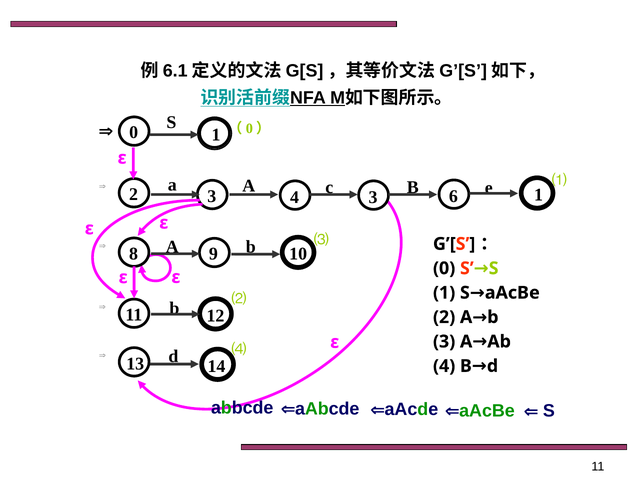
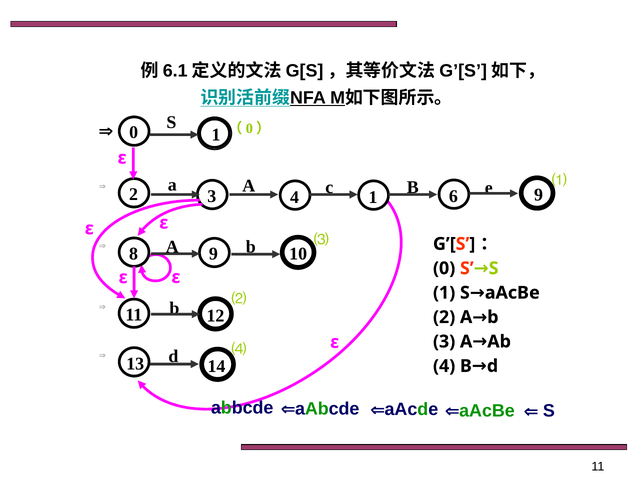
4 3: 3 -> 1 (373, 197)
6 1: 1 -> 9 (539, 195)
